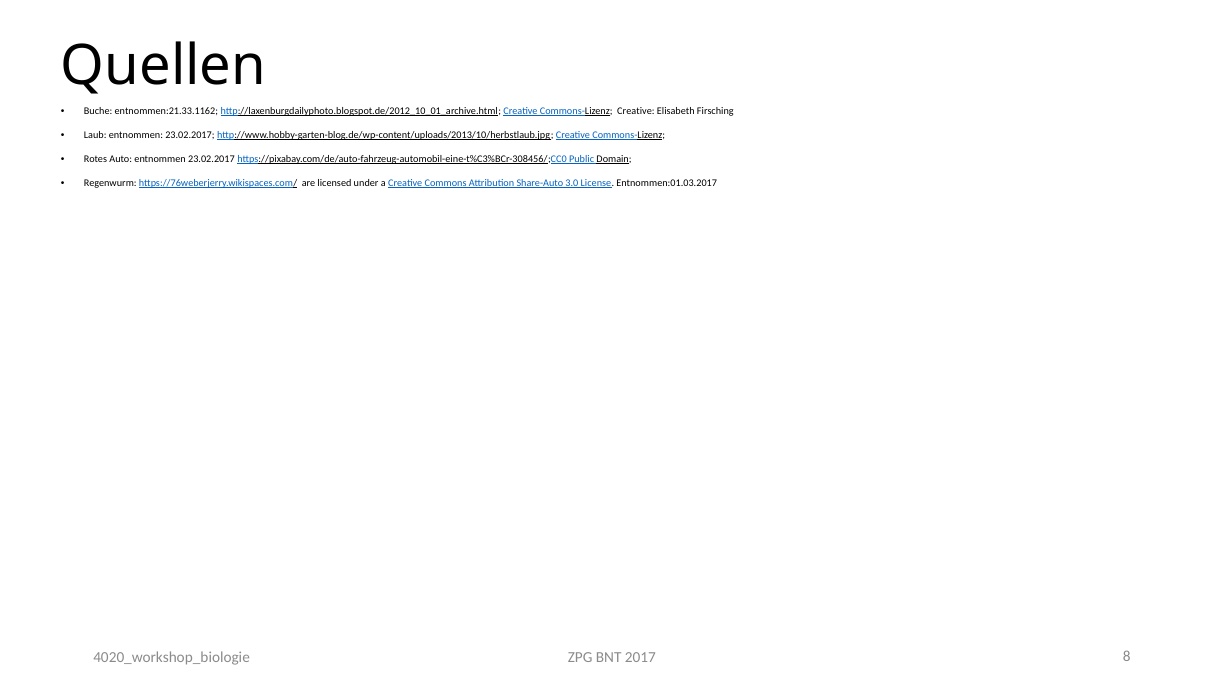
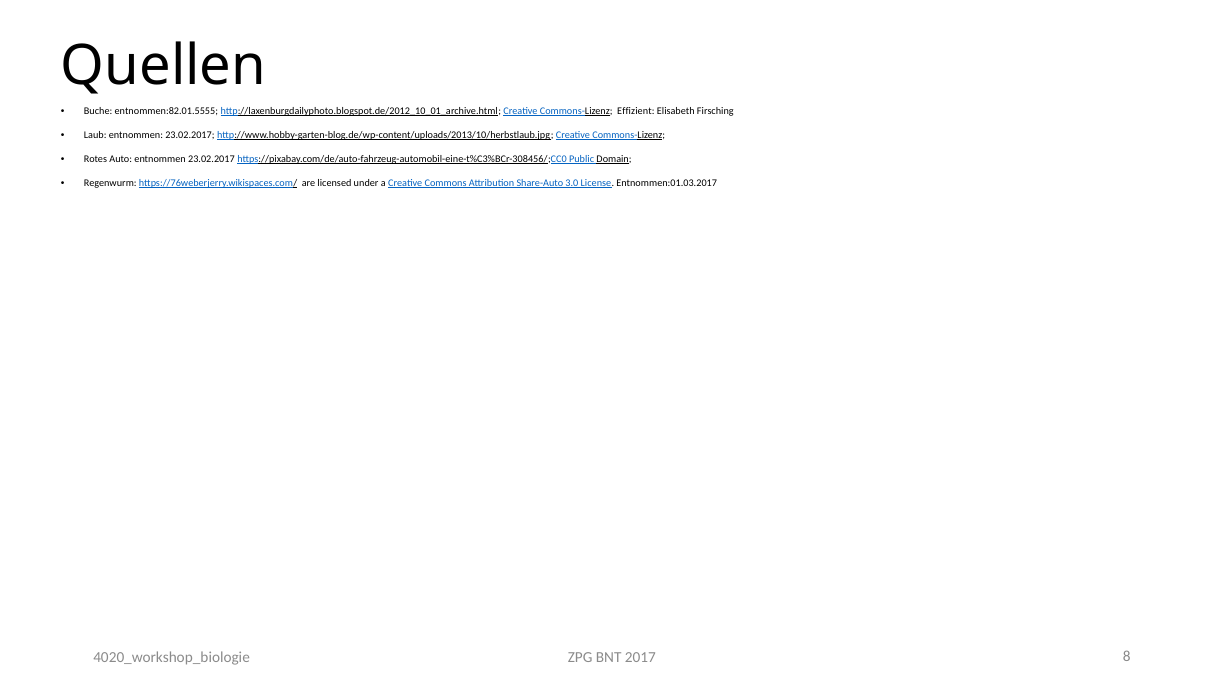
entnommen:21.33.1162: entnommen:21.33.1162 -> entnommen:82.01.5555 (166, 111)
Commons-Lizenz Creative: Creative -> Effizient (636, 111)
